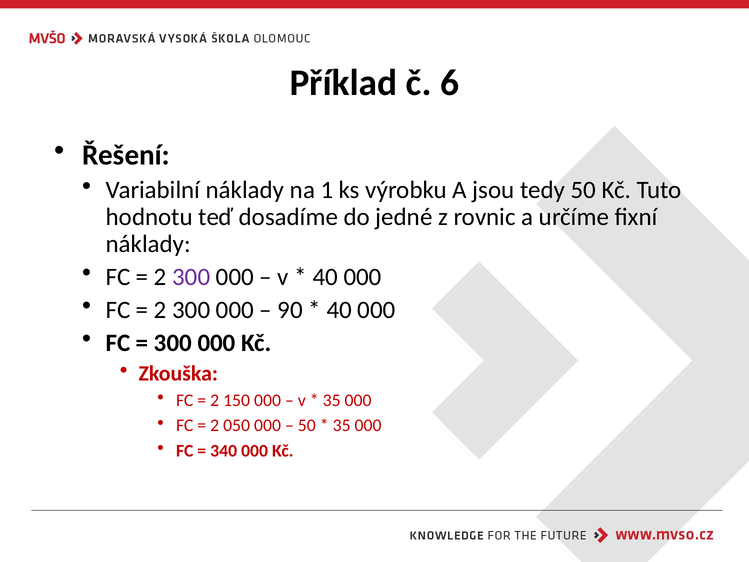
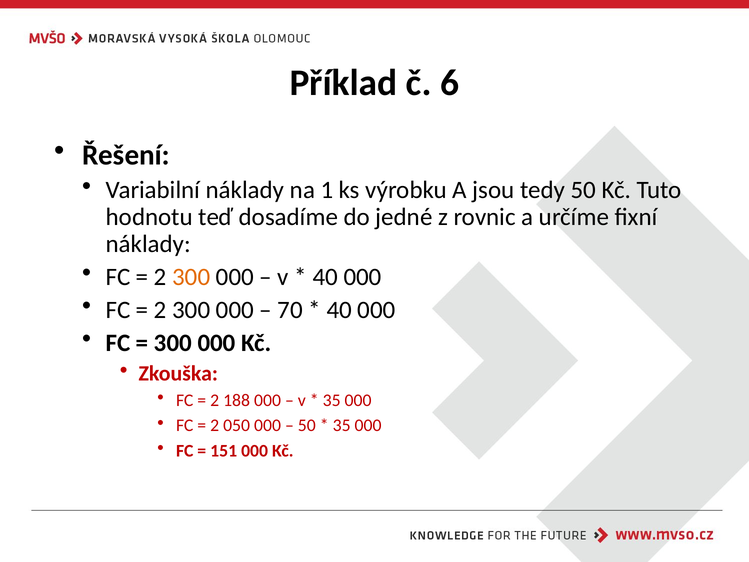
300 colour: purple -> orange (191, 277)
90: 90 -> 70 (290, 310)
150: 150 -> 188 (237, 400)
340: 340 -> 151 (224, 450)
